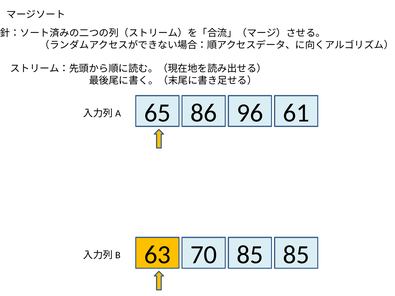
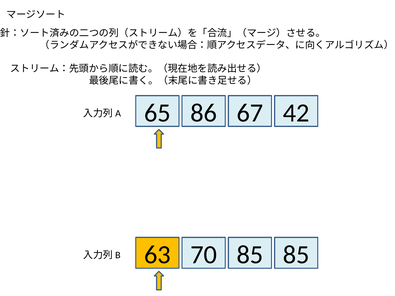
96: 96 -> 67 (250, 113)
61: 61 -> 42 (296, 113)
